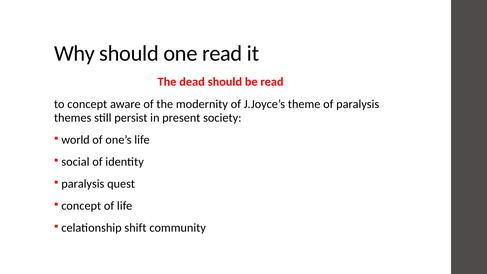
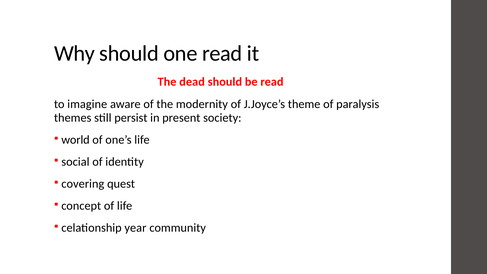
to concept: concept -> imagine (87, 104)
paralysis: paralysis -> covering (83, 184)
shift: shift -> year (135, 228)
